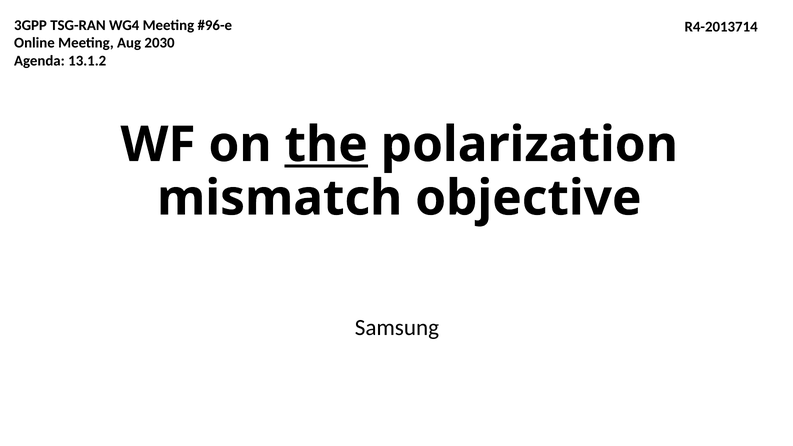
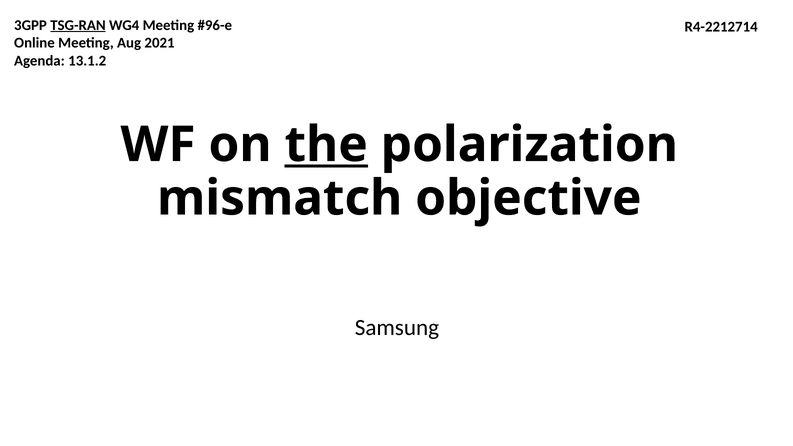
TSG-RAN underline: none -> present (78, 25)
R4-2013714: R4-2013714 -> R4-2212714 (721, 27)
2030: 2030 -> 2021 (160, 43)
